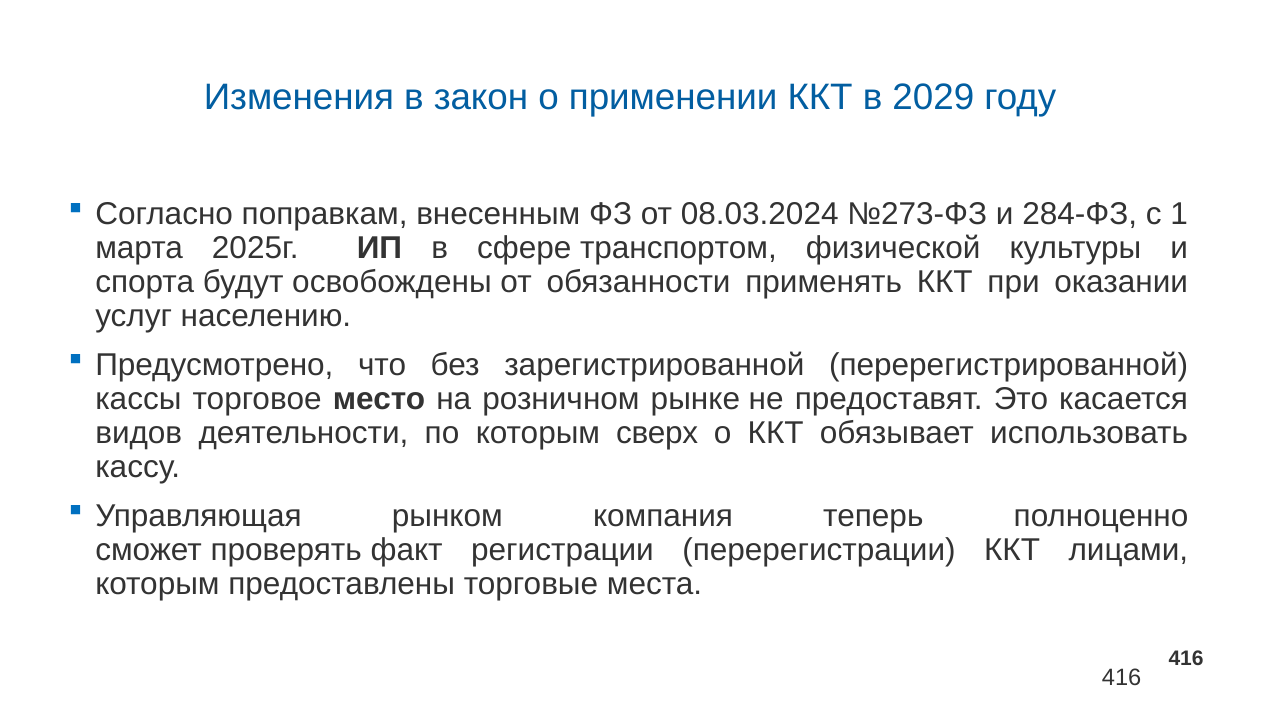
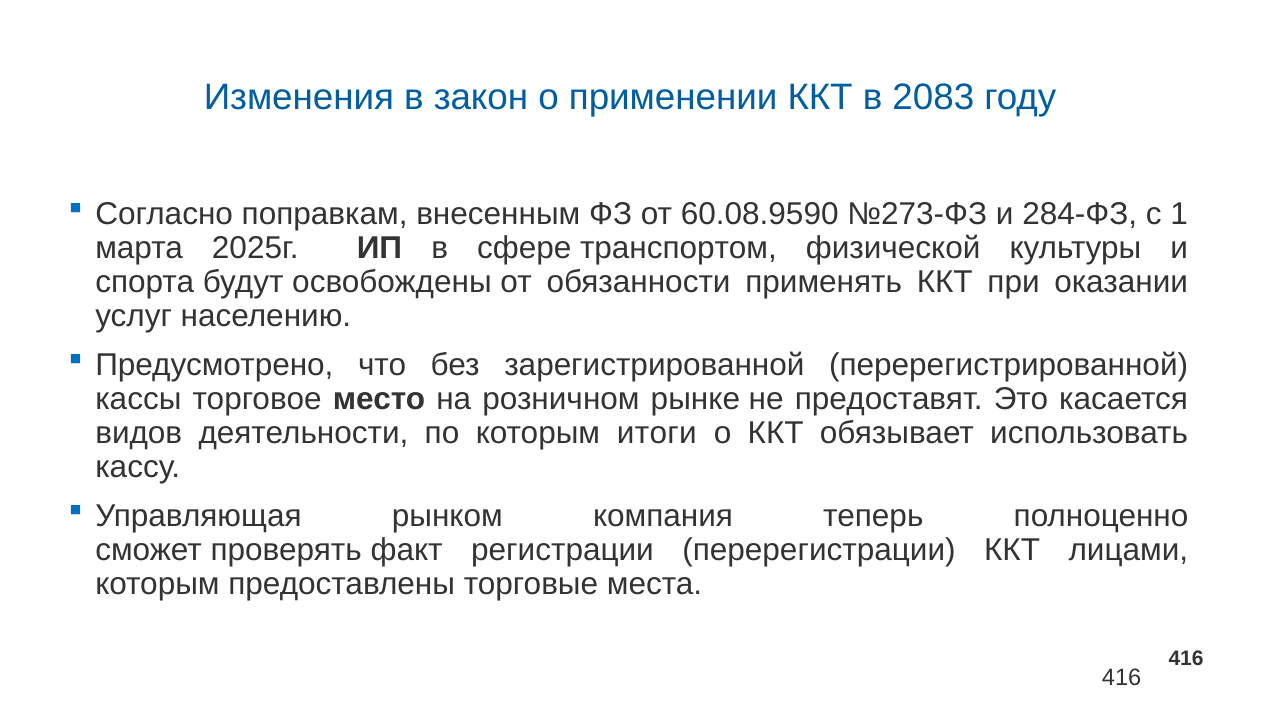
2029: 2029 -> 2083 (933, 97)
08.03.2024: 08.03.2024 -> 60.08.9590 (760, 214)
сверх: сверх -> итоги (657, 433)
